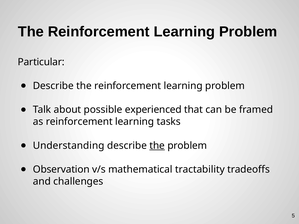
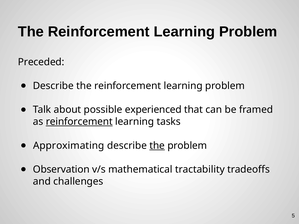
Particular: Particular -> Preceded (41, 62)
reinforcement underline: none -> present (79, 122)
Understanding: Understanding -> Approximating (69, 146)
